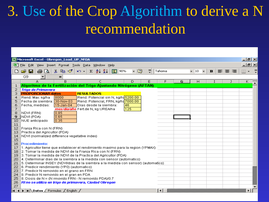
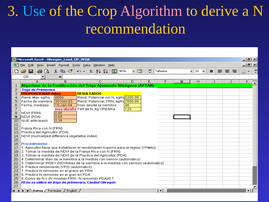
Algorithm colour: light blue -> pink (151, 11)
